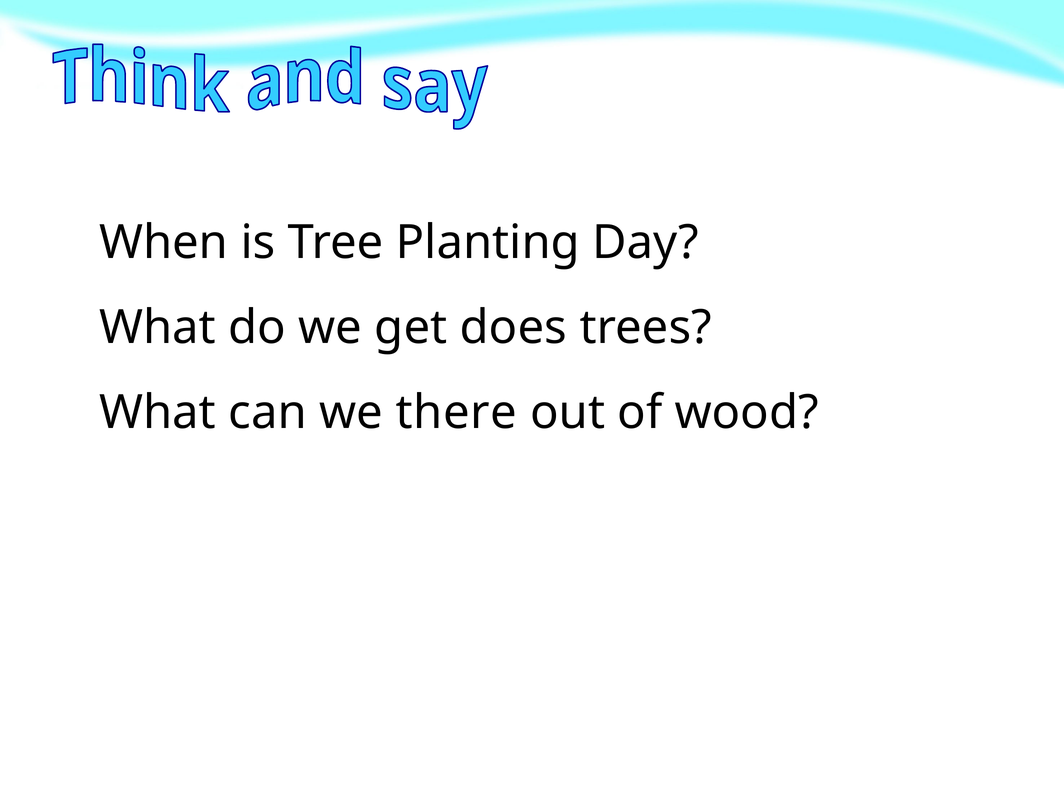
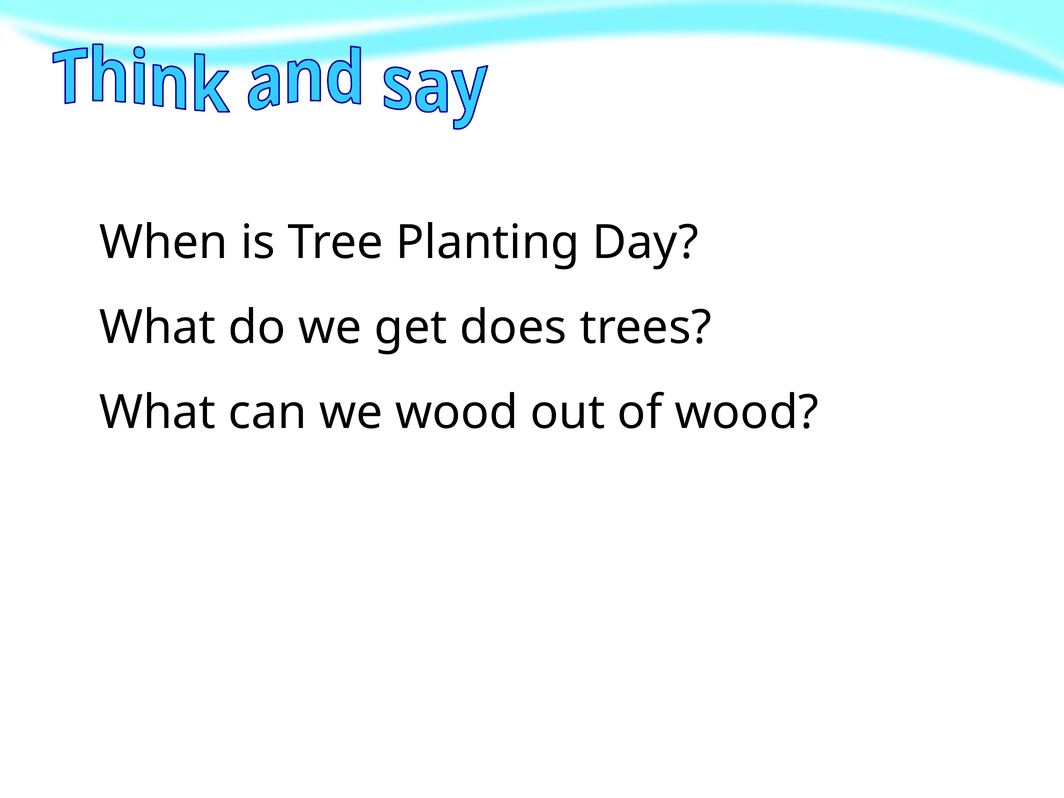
we there: there -> wood (457, 413)
